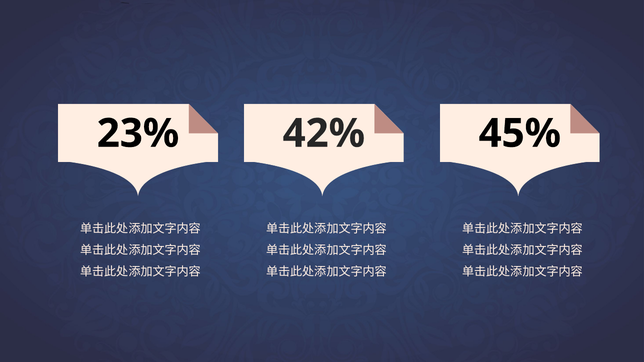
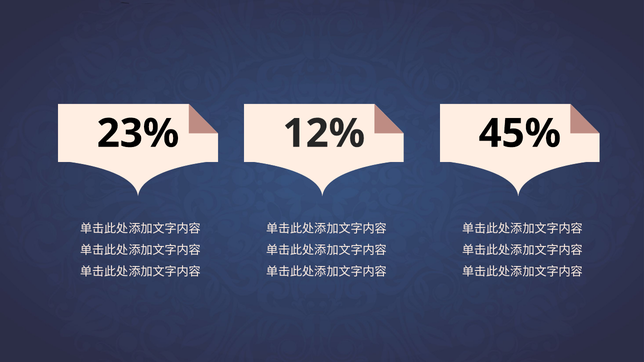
42%: 42% -> 12% (324, 134)
